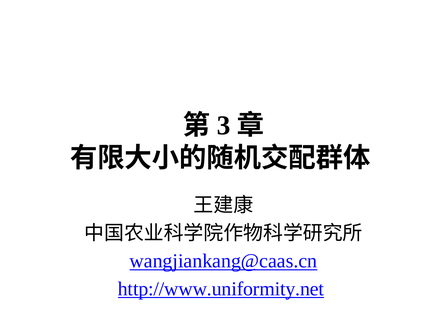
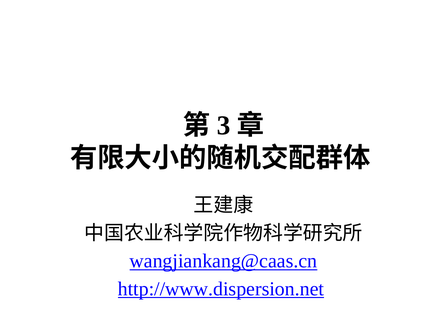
http://www.uniformity.net: http://www.uniformity.net -> http://www.dispersion.net (221, 289)
